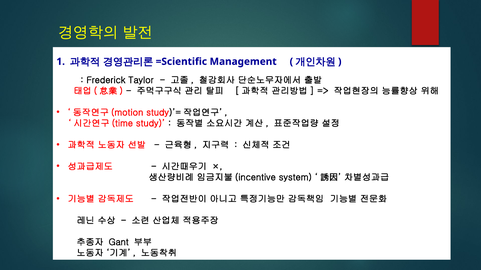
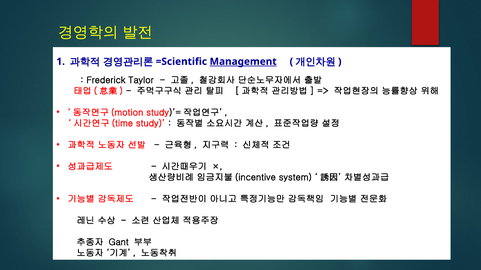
Management underline: none -> present (243, 62)
